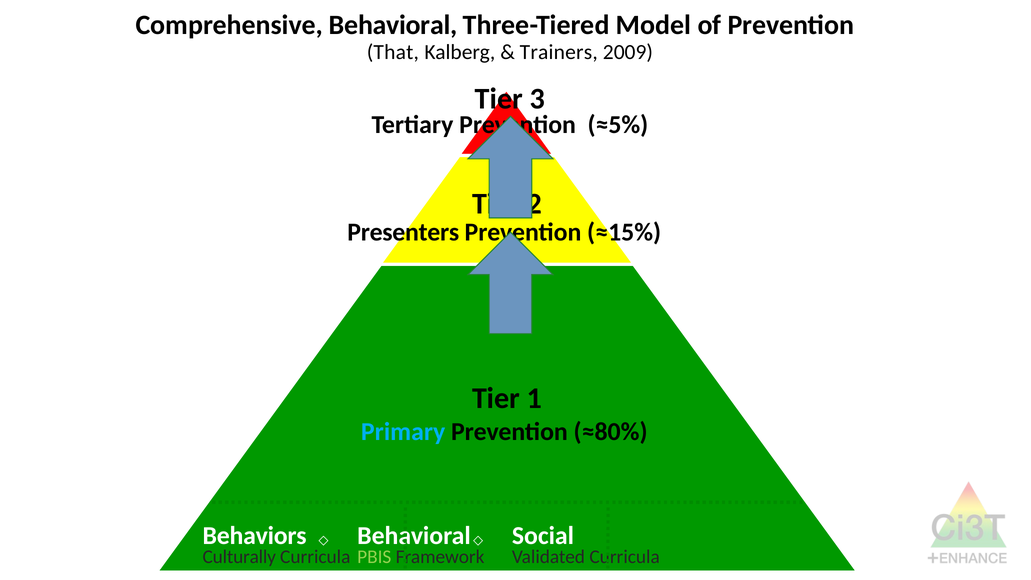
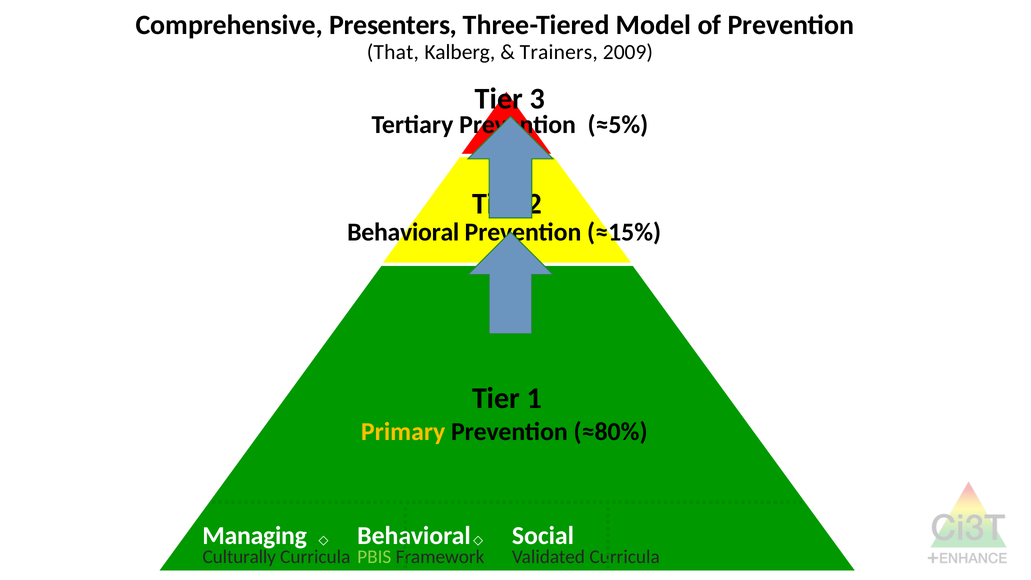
Comprehensive Behavioral: Behavioral -> Presenters (393, 25)
Presenters: Presenters -> Behavioral (403, 232)
Primary colour: light blue -> yellow (403, 432)
Behaviors: Behaviors -> Managing (255, 536)
